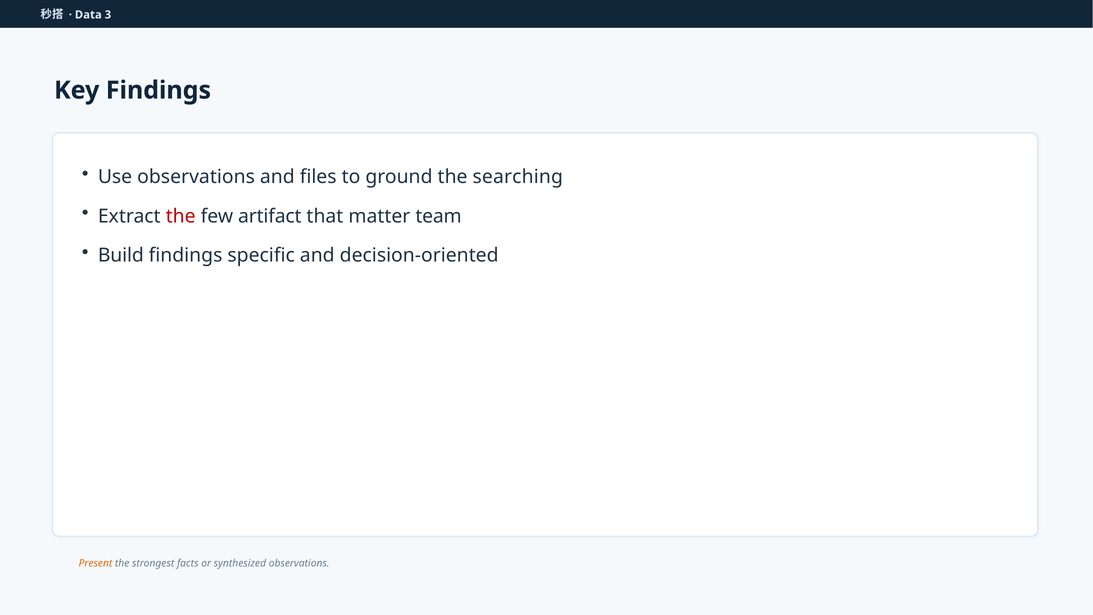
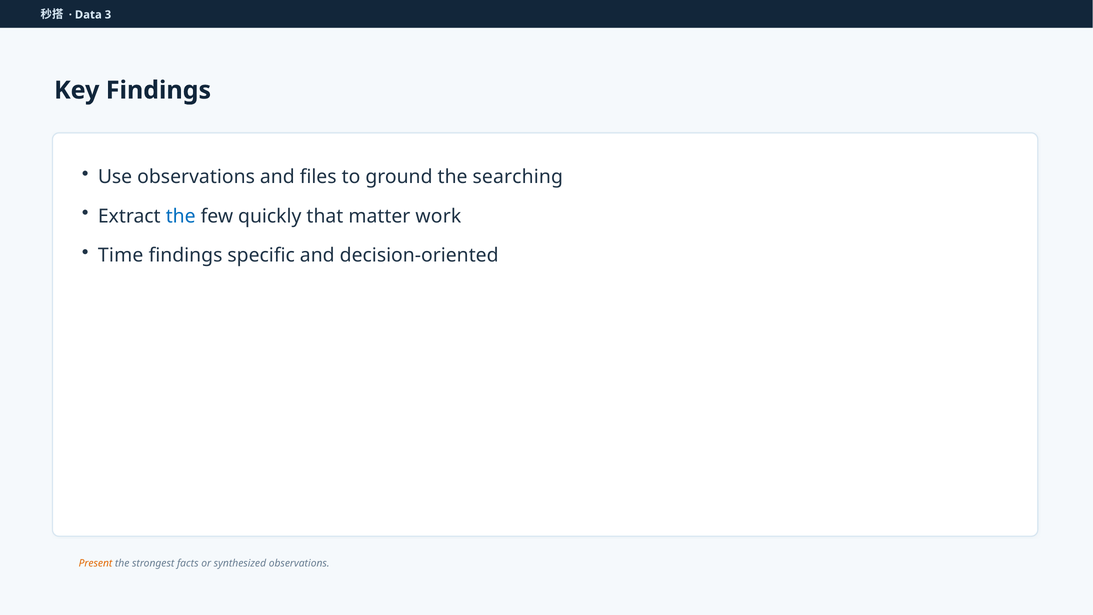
the colour: red -> blue (181, 216)
artifact: artifact -> quickly (270, 216)
team: team -> work (438, 216)
Build: Build -> Time (121, 255)
